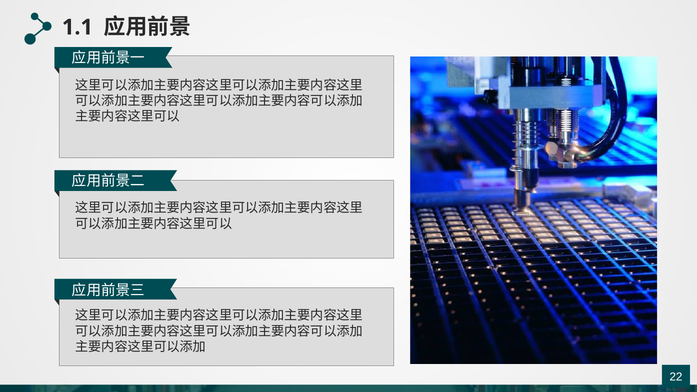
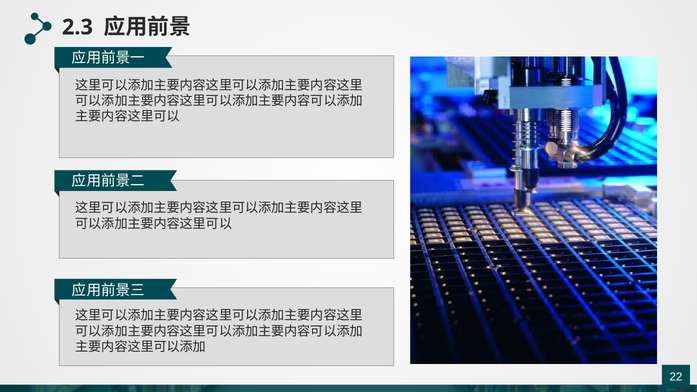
1.1: 1.1 -> 2.3 (77, 27)
